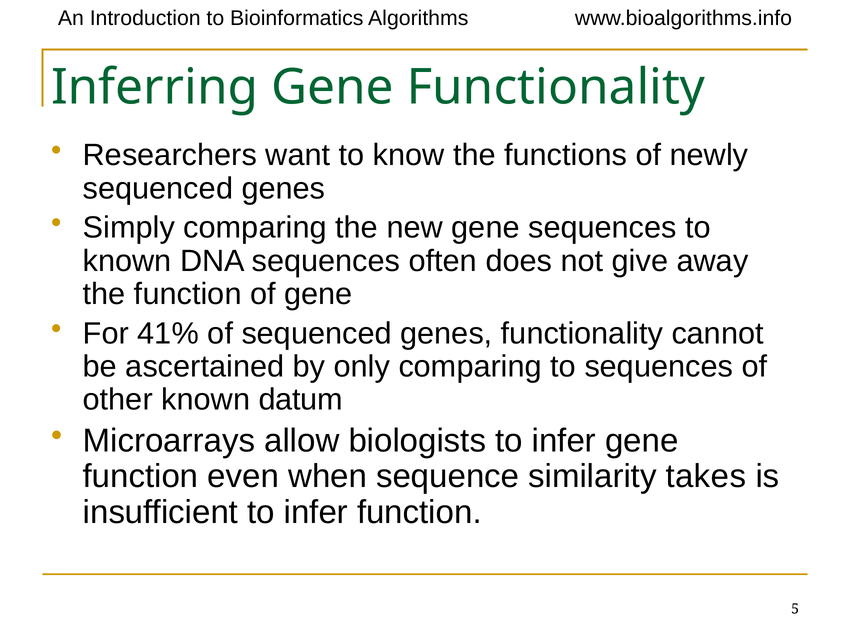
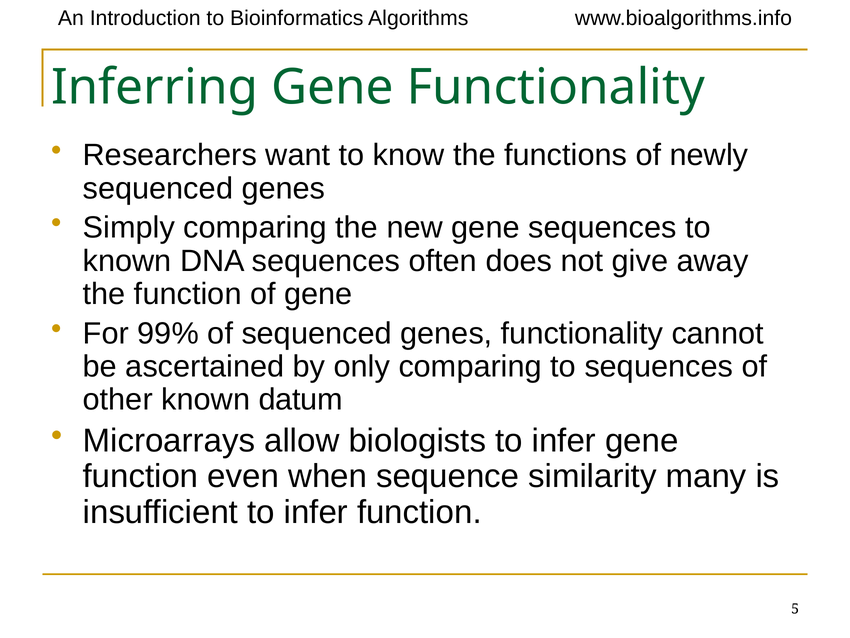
41%: 41% -> 99% (168, 333)
takes: takes -> many (706, 476)
